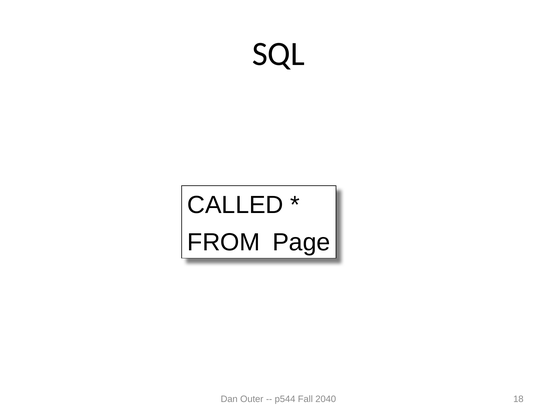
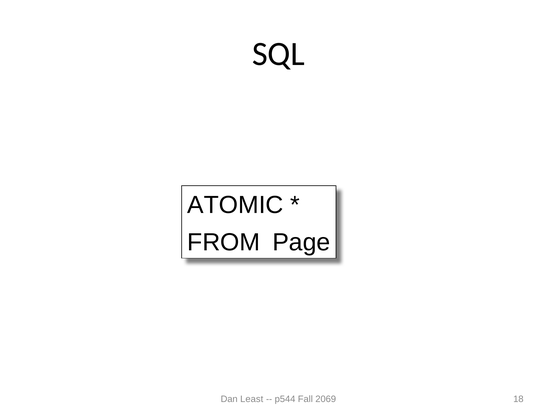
CALLED: CALLED -> ATOMIC (235, 205)
Outer: Outer -> Least (252, 399)
2040: 2040 -> 2069 (326, 399)
